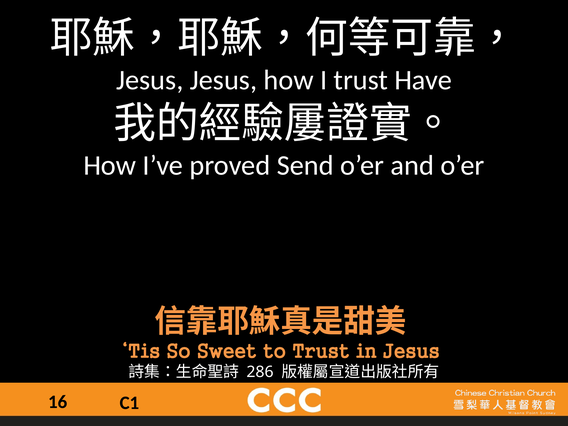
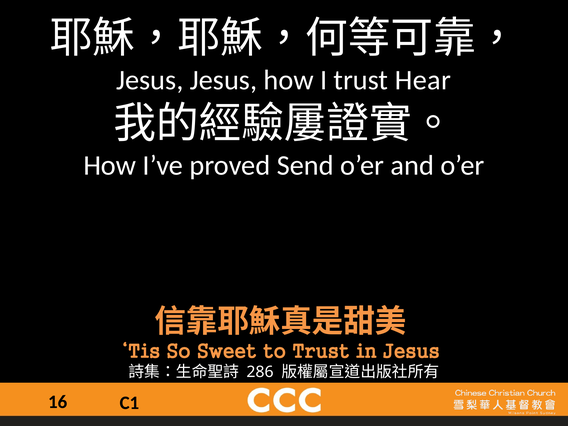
Have: Have -> Hear (423, 80)
